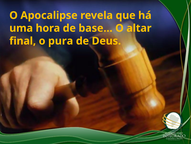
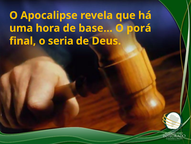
altar: altar -> porá (139, 28)
pura: pura -> seria (61, 41)
